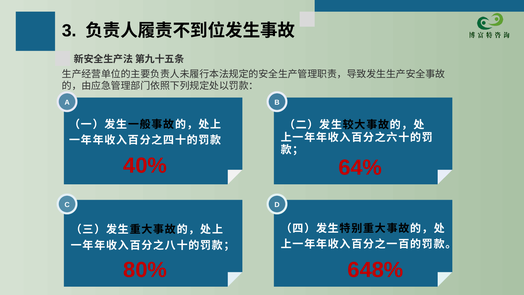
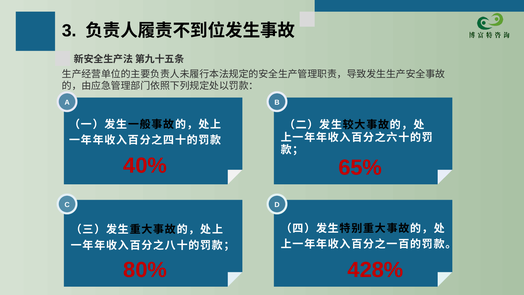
64%: 64% -> 65% (360, 168)
648%: 648% -> 428% (375, 270)
